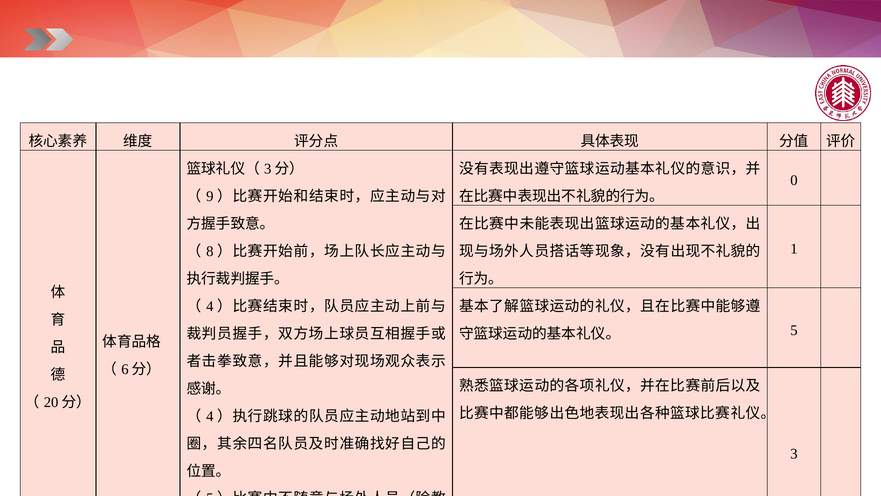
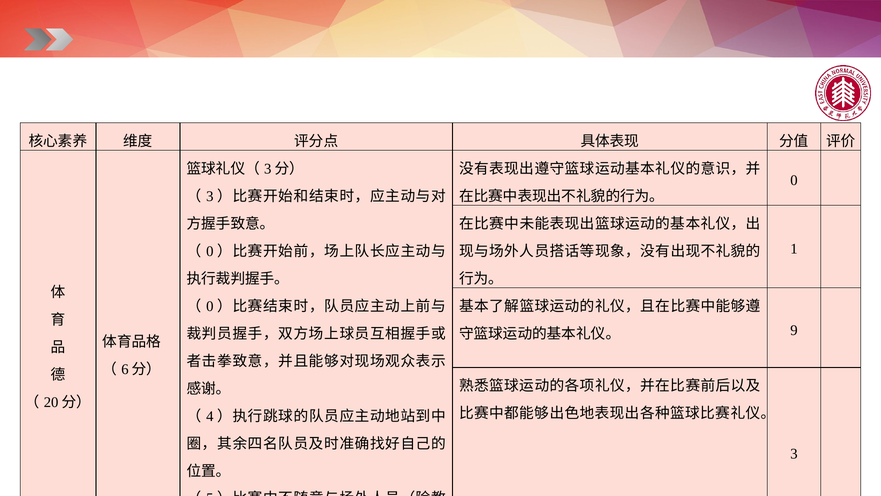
9: 9 -> 3 (210, 196)
8: 8 -> 0 (210, 251)
4: 4 -> 0 (210, 306)
5: 5 -> 9 (794, 330)
